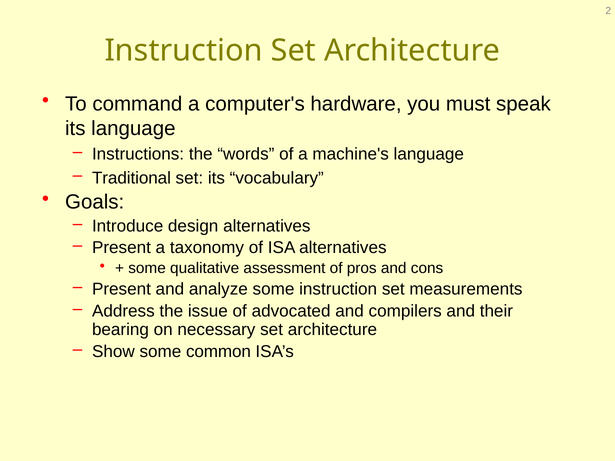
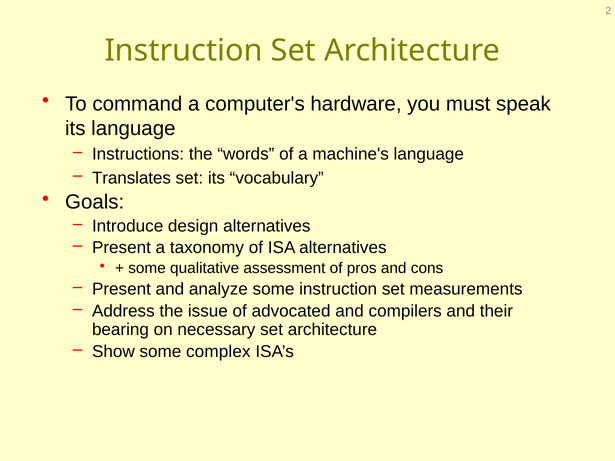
Traditional: Traditional -> Translates (131, 178)
common: common -> complex (218, 352)
